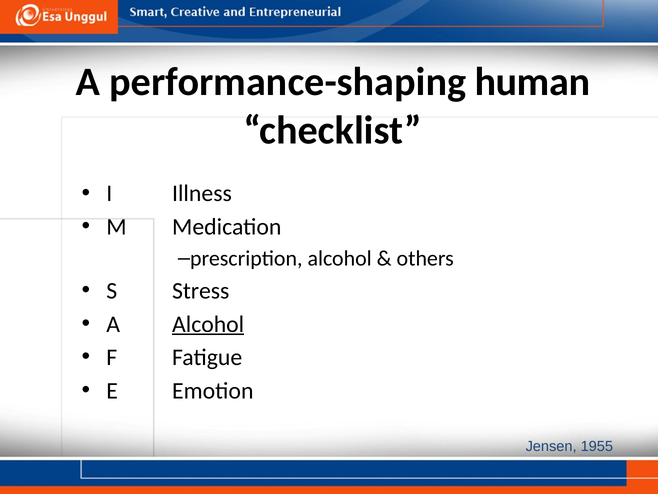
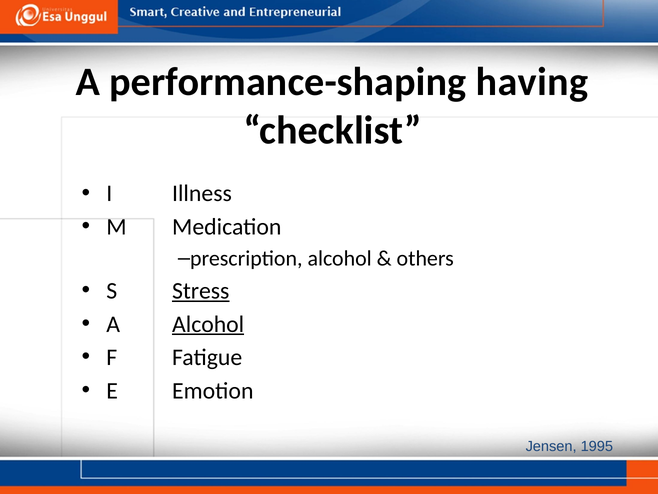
human: human -> having (532, 82)
Stress underline: none -> present (201, 291)
1955: 1955 -> 1995 (597, 446)
